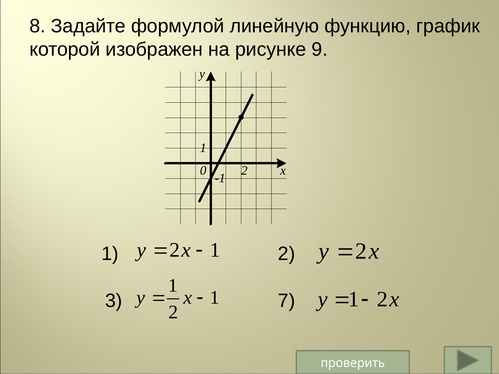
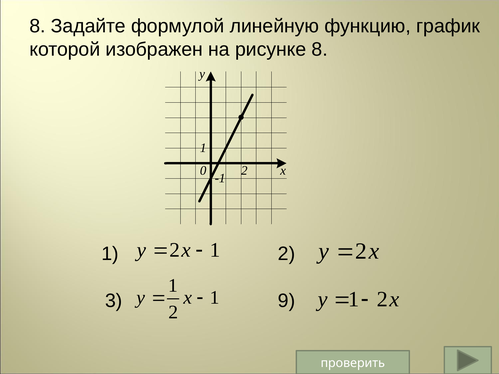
рисунке 9: 9 -> 8 (320, 49)
7: 7 -> 9 (287, 301)
